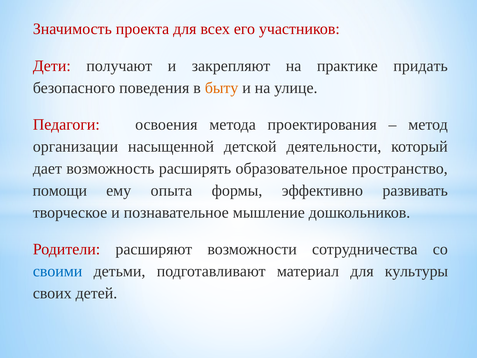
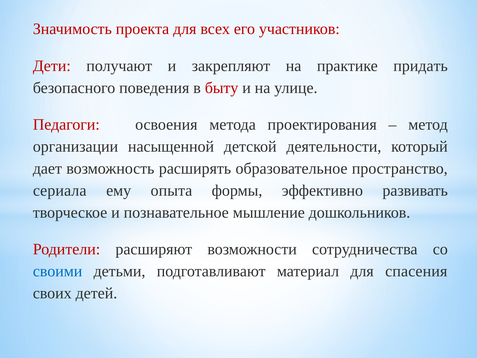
быту colour: orange -> red (222, 88)
помощи: помощи -> сериала (60, 190)
культуры: культуры -> спасения (416, 271)
